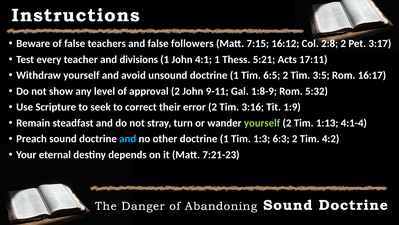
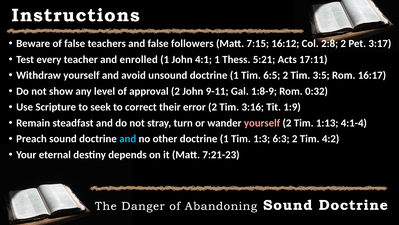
divisions: divisions -> enrolled (139, 59)
5:32: 5:32 -> 0:32 (316, 91)
yourself colour: light green -> pink (262, 123)
